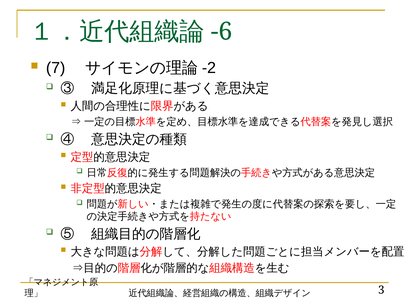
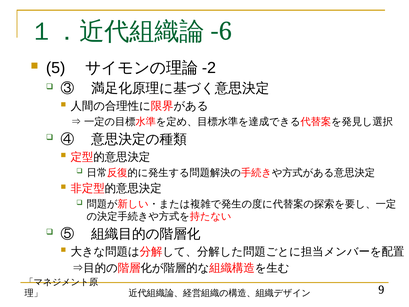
7: 7 -> 5 (56, 68)
3: 3 -> 9 (381, 290)
